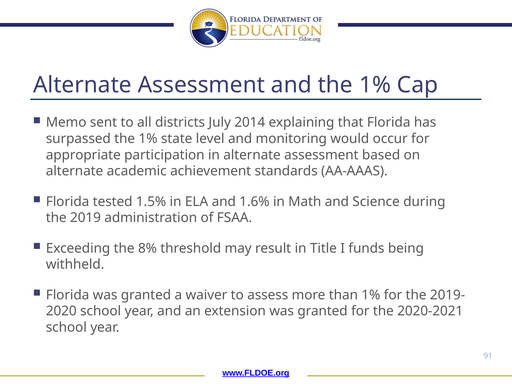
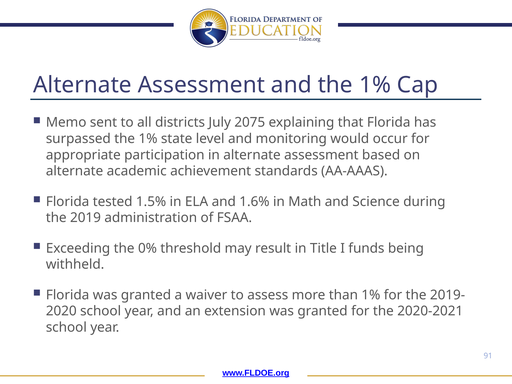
2014: 2014 -> 2075 (250, 123)
8%: 8% -> 0% (147, 248)
